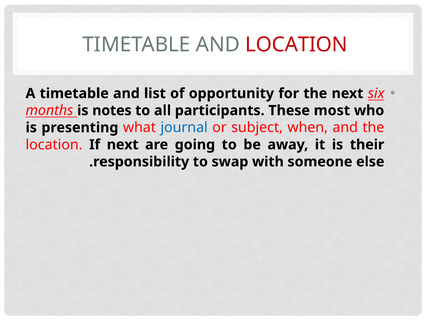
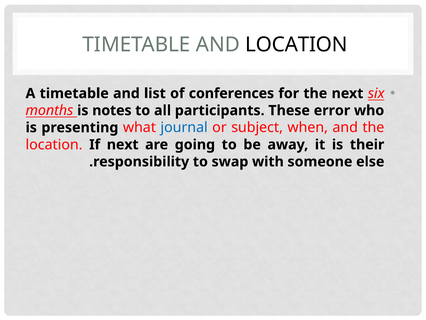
LOCATION colour: red -> black (296, 45)
opportunity: opportunity -> conferences (231, 93)
most: most -> error (332, 110)
